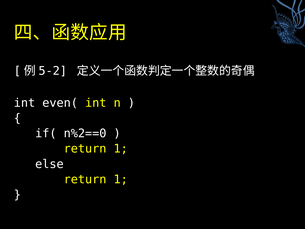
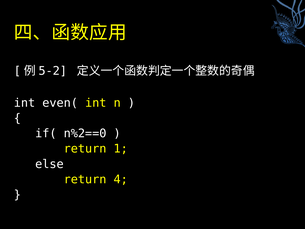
1: 1 -> 4 (121, 179)
